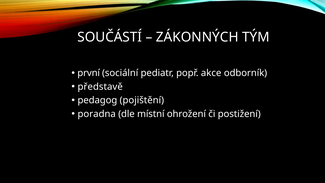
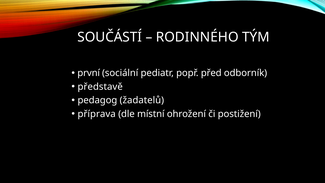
ZÁKONNÝCH: ZÁKONNÝCH -> RODINNÉHO (197, 37)
akce: akce -> před (211, 73)
pojištění: pojištění -> žadatelů (142, 100)
poradna: poradna -> příprava (97, 114)
